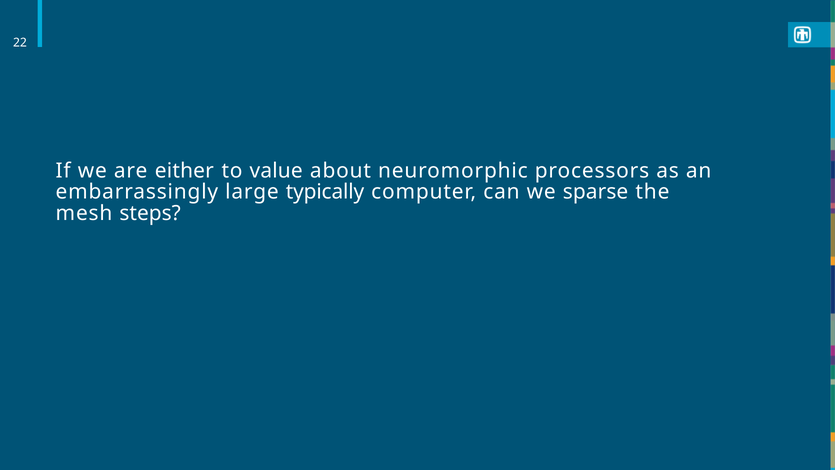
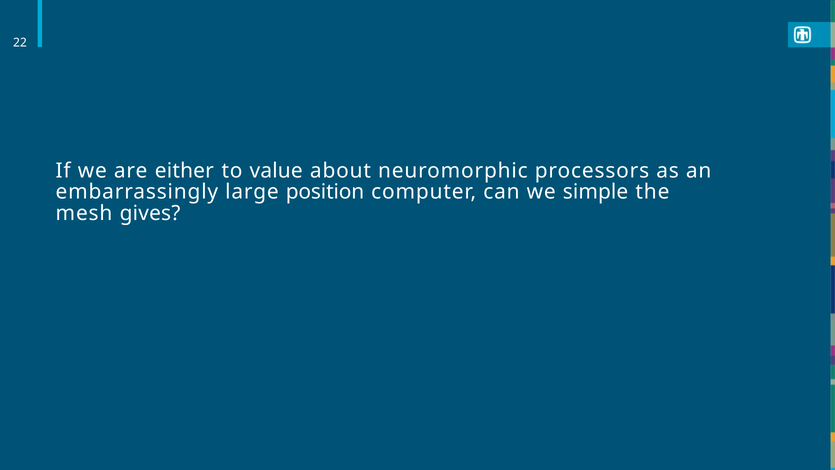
typically: typically -> position (325, 192)
sparse: sparse -> simple (596, 192)
steps: steps -> gives (150, 213)
